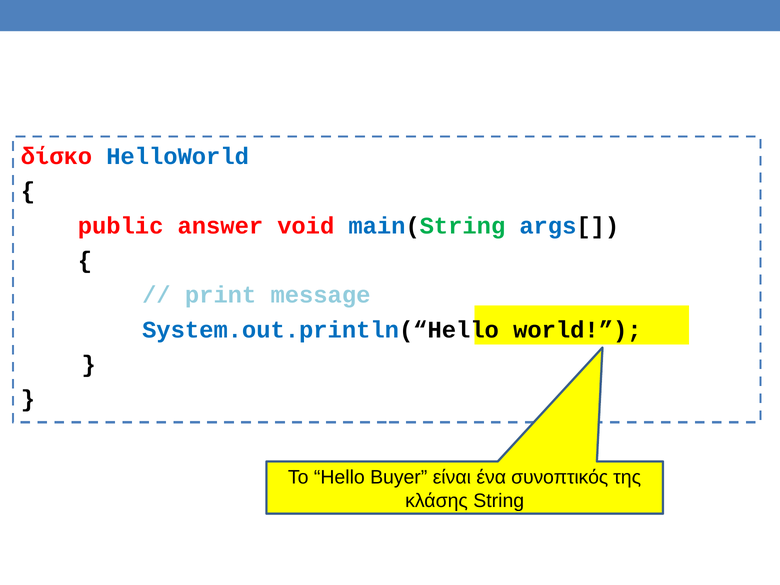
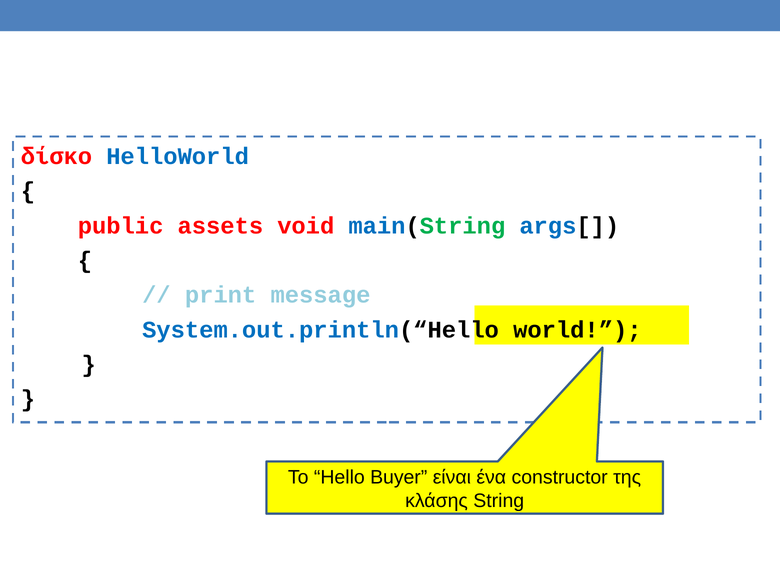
answer: answer -> assets (220, 226)
συνοπτικός: συνοπτικός -> constructor (560, 477)
